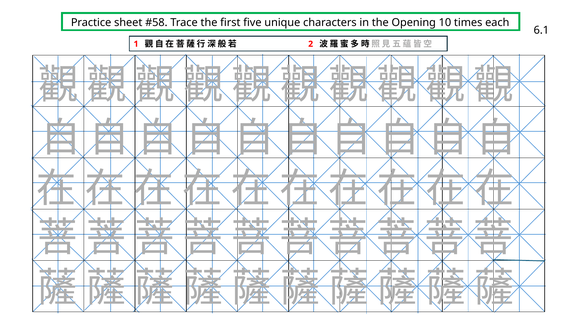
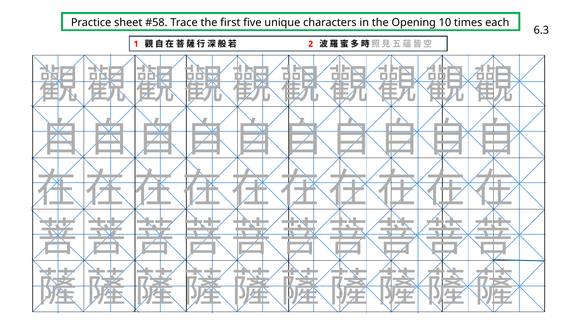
6.1: 6.1 -> 6.3 (541, 30)
